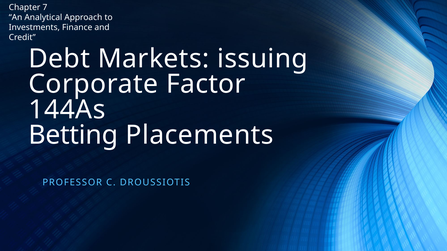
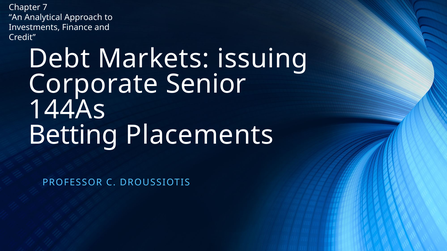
Factor: Factor -> Senior (206, 84)
